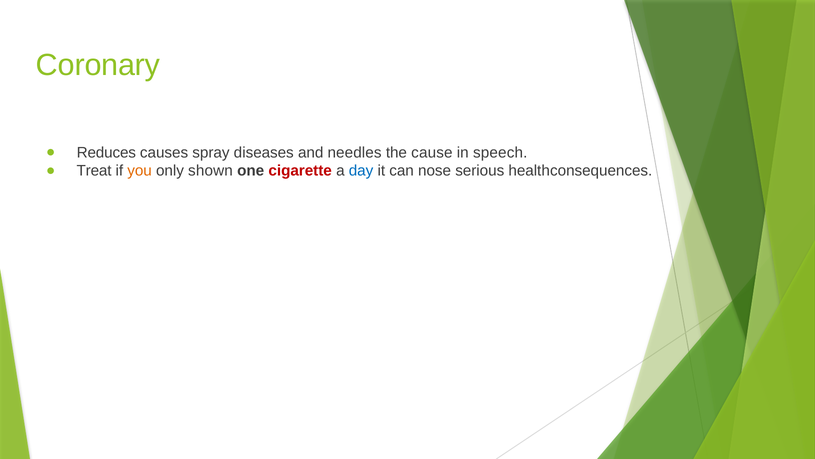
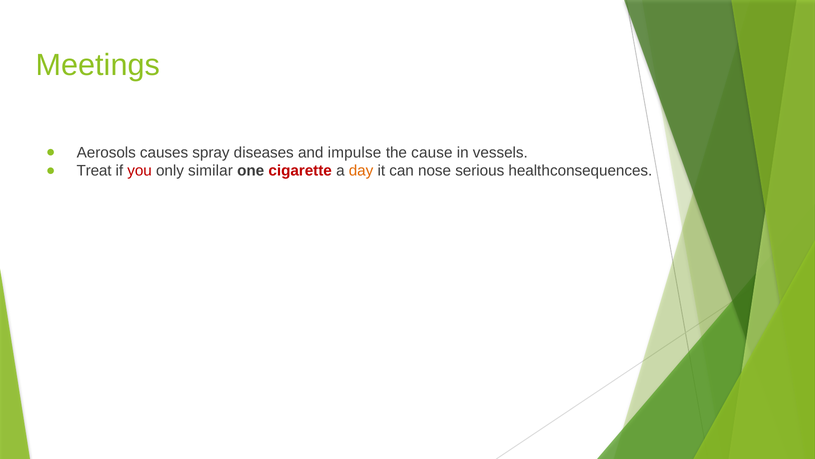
Coronary: Coronary -> Meetings (98, 65)
Reduces: Reduces -> Aerosols (106, 152)
needles: needles -> impulse (355, 152)
speech: speech -> vessels (500, 152)
you colour: orange -> red (140, 171)
shown: shown -> similar (210, 171)
day colour: blue -> orange (361, 171)
